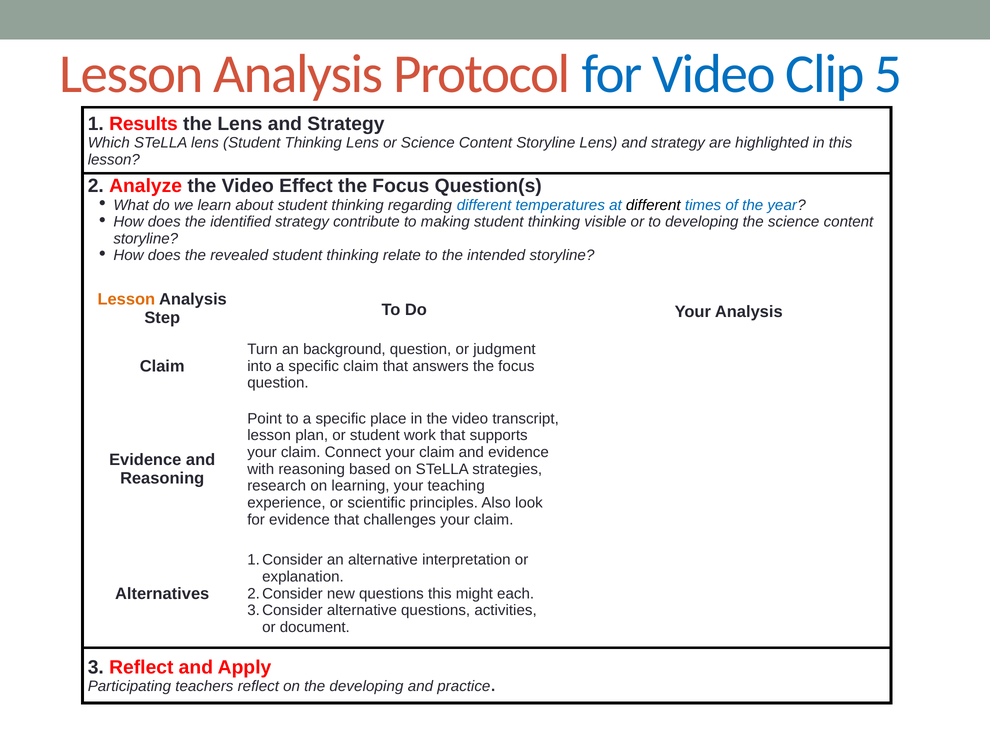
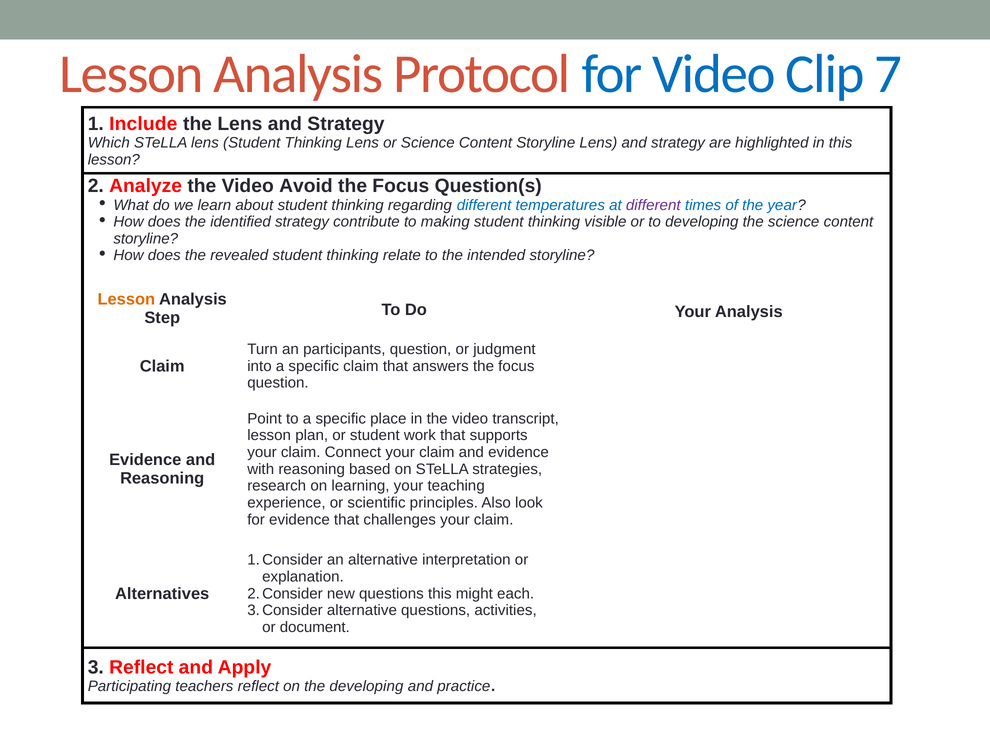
5: 5 -> 7 (888, 74)
Results: Results -> Include (143, 124)
Effect: Effect -> Avoid (306, 186)
different colour: black -> purple (653, 205)
background: background -> participants (344, 349)
